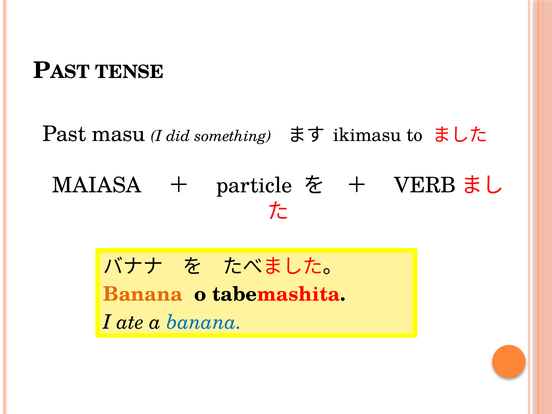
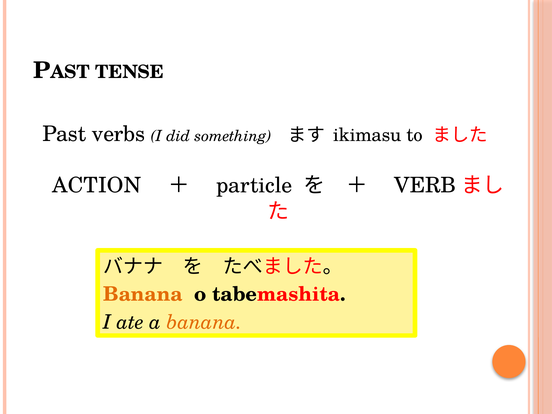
masu: masu -> verbs (119, 134)
MAIASA: MAIASA -> ACTION (97, 186)
banana colour: blue -> orange (204, 322)
